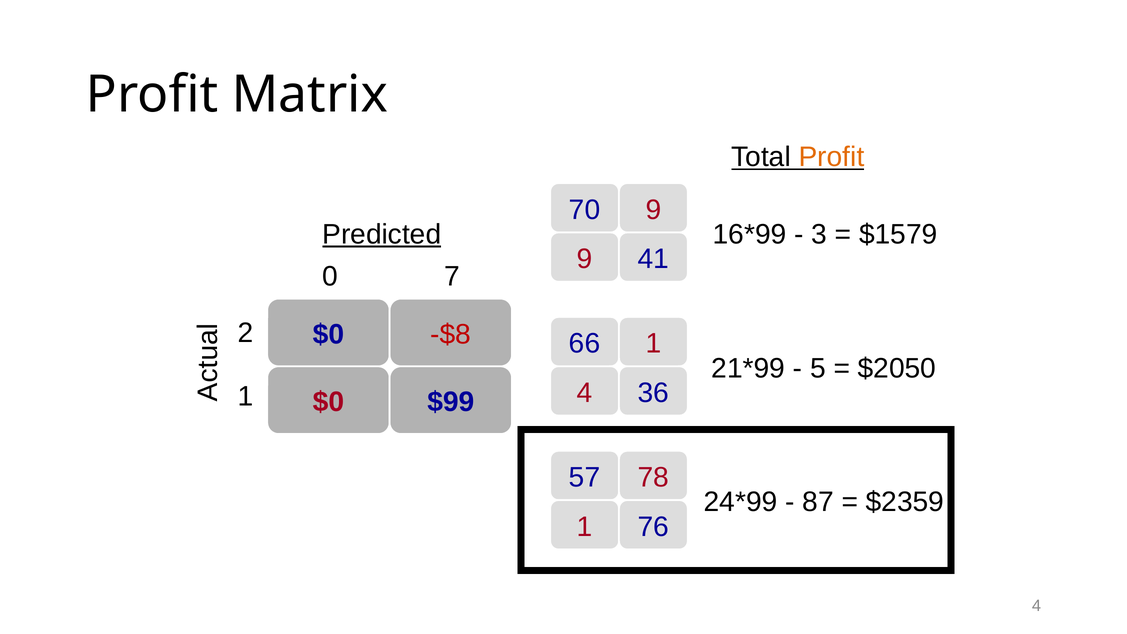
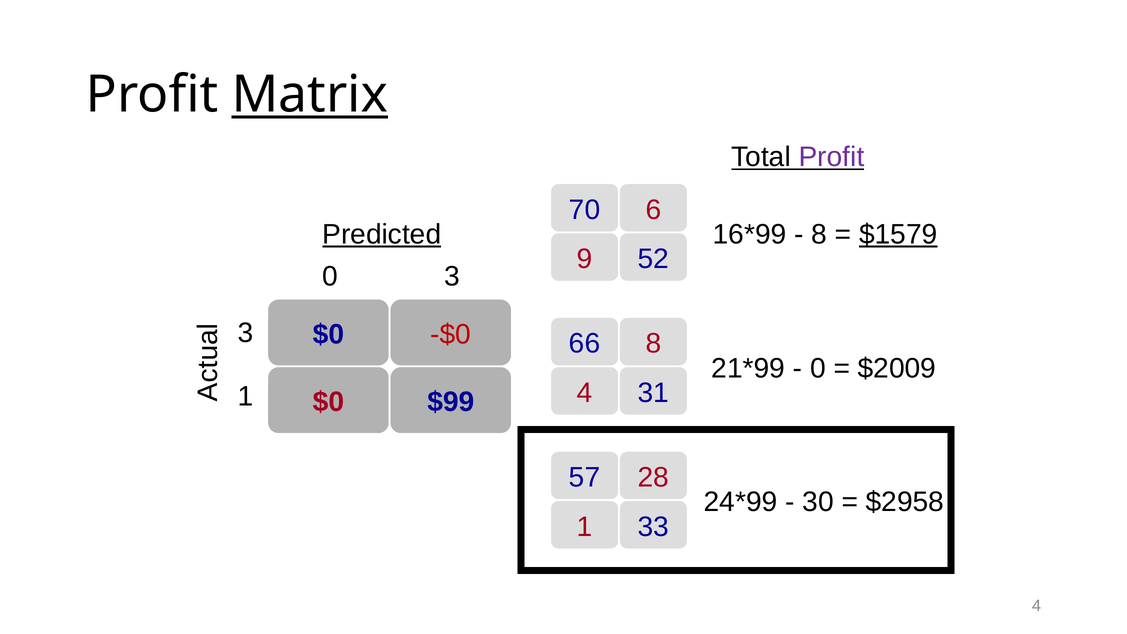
Matrix underline: none -> present (310, 95)
Profit colour: orange -> purple (832, 157)
70 9: 9 -> 6 (653, 210)
3: 3 -> 8 (819, 234)
$1579 underline: none -> present (898, 234)
41: 41 -> 52 (653, 259)
0 7: 7 -> 3 (452, 277)
-$8: -$8 -> -$0 (451, 334)
2: 2 -> 3 (246, 333)
66 1: 1 -> 8 (653, 344)
5: 5 -> 0 (818, 368)
$2050: $2050 -> $2009 (897, 368)
36: 36 -> 31 (653, 393)
78: 78 -> 28 (653, 477)
87: 87 -> 30 (818, 502)
$2359: $2359 -> $2958 (905, 502)
76: 76 -> 33 (653, 527)
